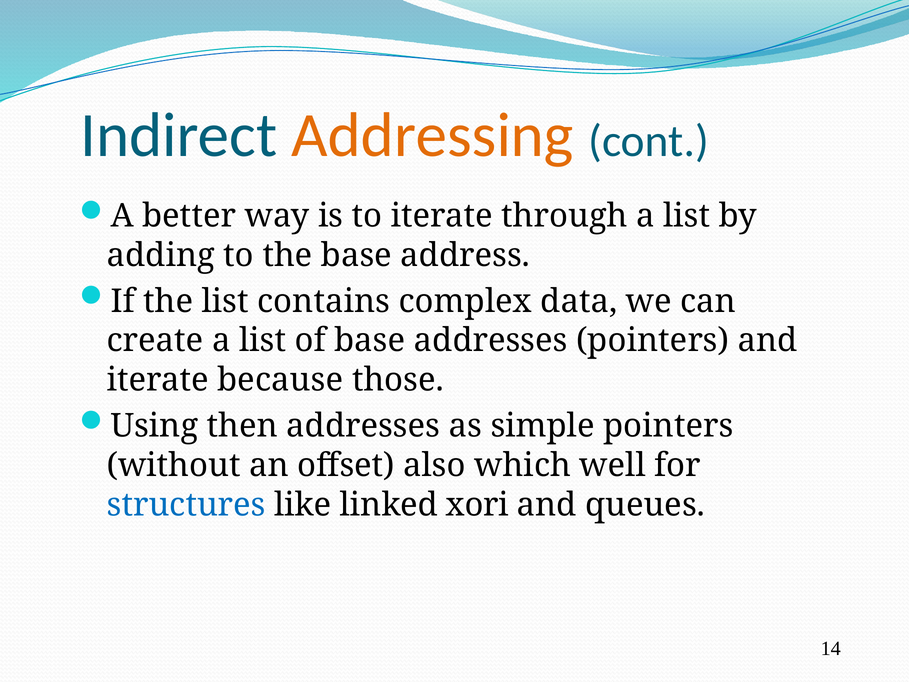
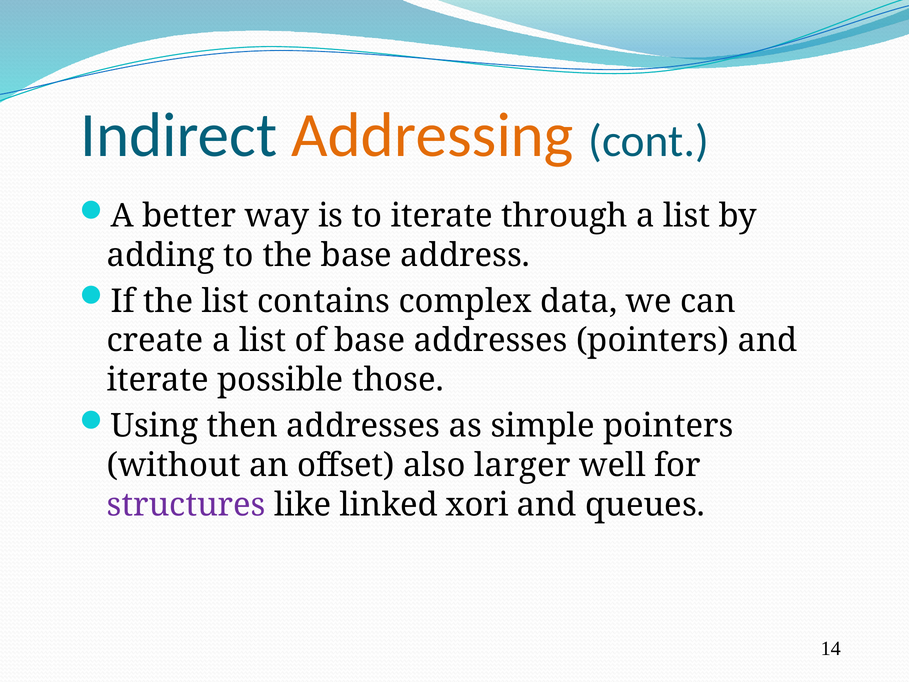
because: because -> possible (280, 380)
which: which -> larger (523, 465)
structures colour: blue -> purple (186, 505)
